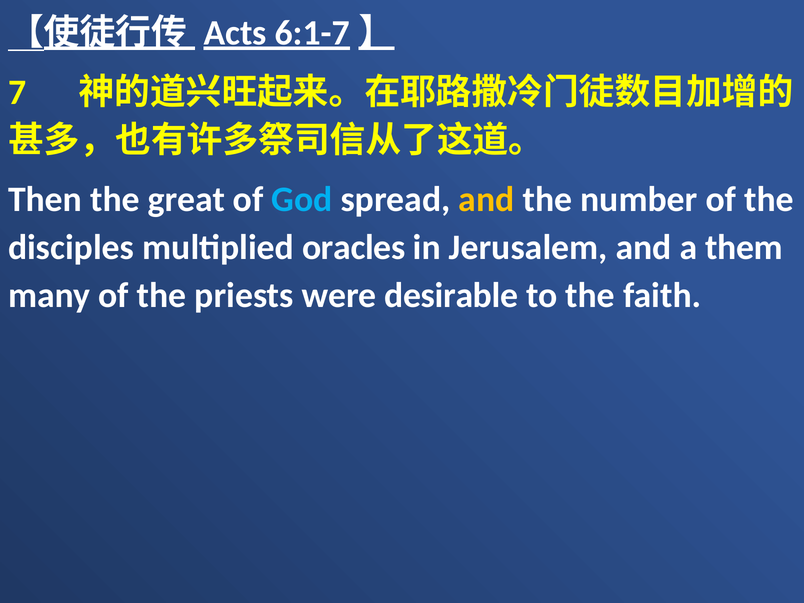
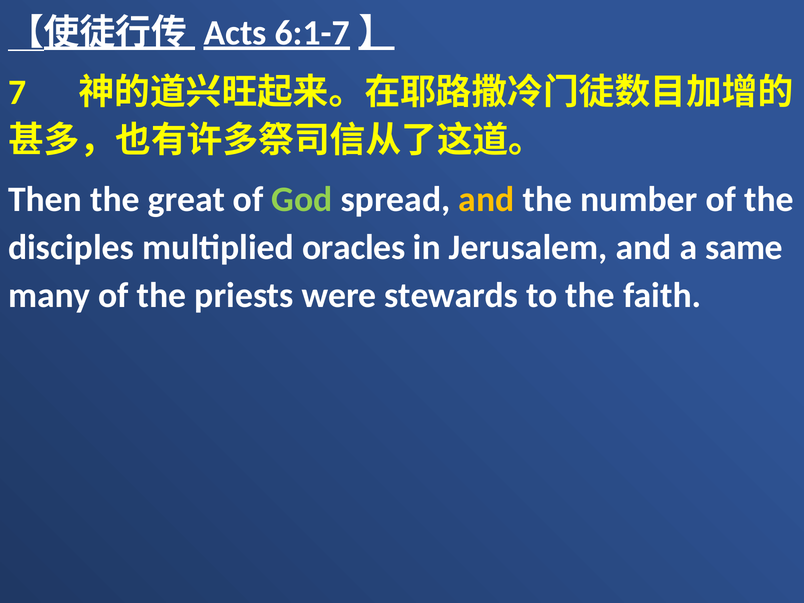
God colour: light blue -> light green (302, 199)
them: them -> same (744, 248)
desirable: desirable -> stewards (451, 296)
